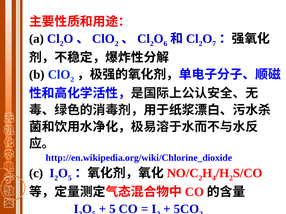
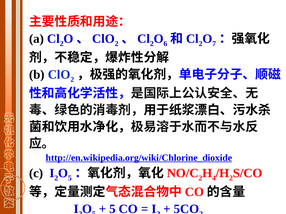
http://en.wikipedia.org/wiki/Chlorine_dioxide underline: none -> present (139, 158)
